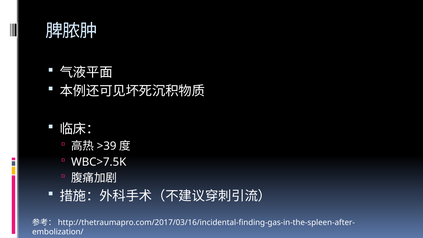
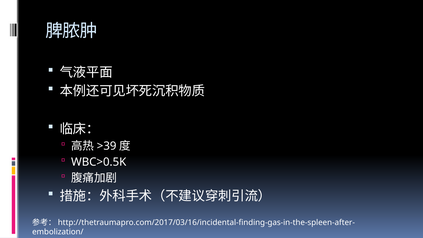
WBC>7.5K: WBC>7.5K -> WBC>0.5K (99, 162)
